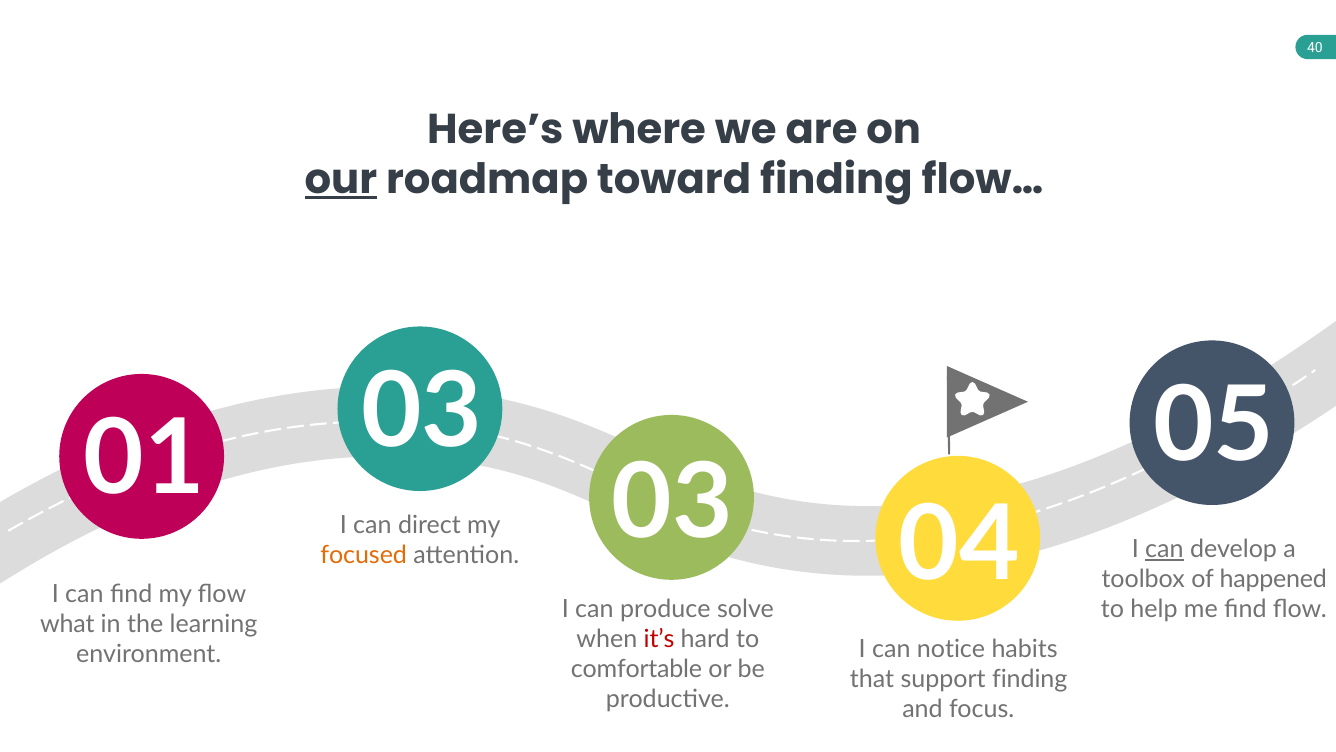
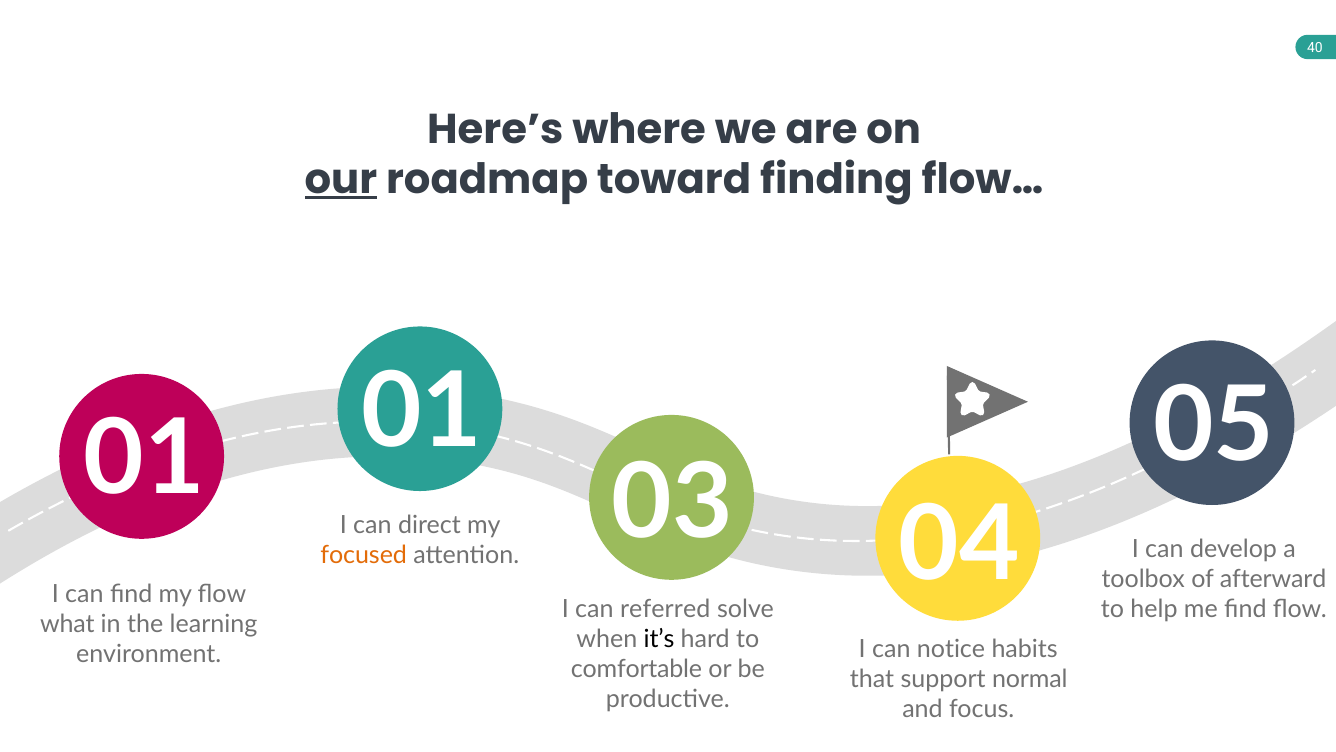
01 03: 03 -> 01 (422, 412)
can underline: present -> none (1164, 549)
happened: happened -> afterward (1273, 579)
produce: produce -> referred (665, 608)
it’s colour: red -> black (659, 639)
support finding: finding -> normal (1030, 679)
